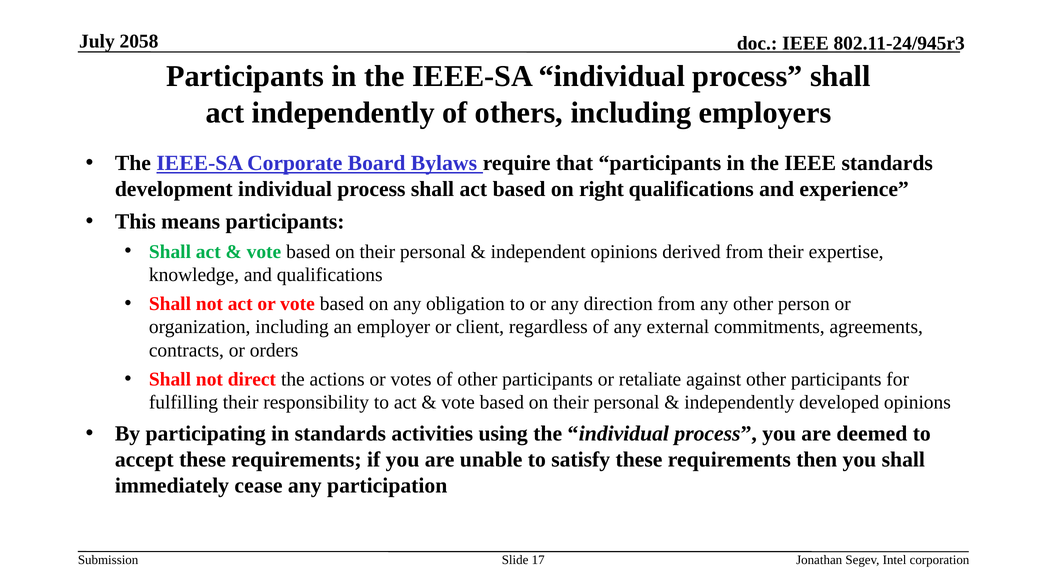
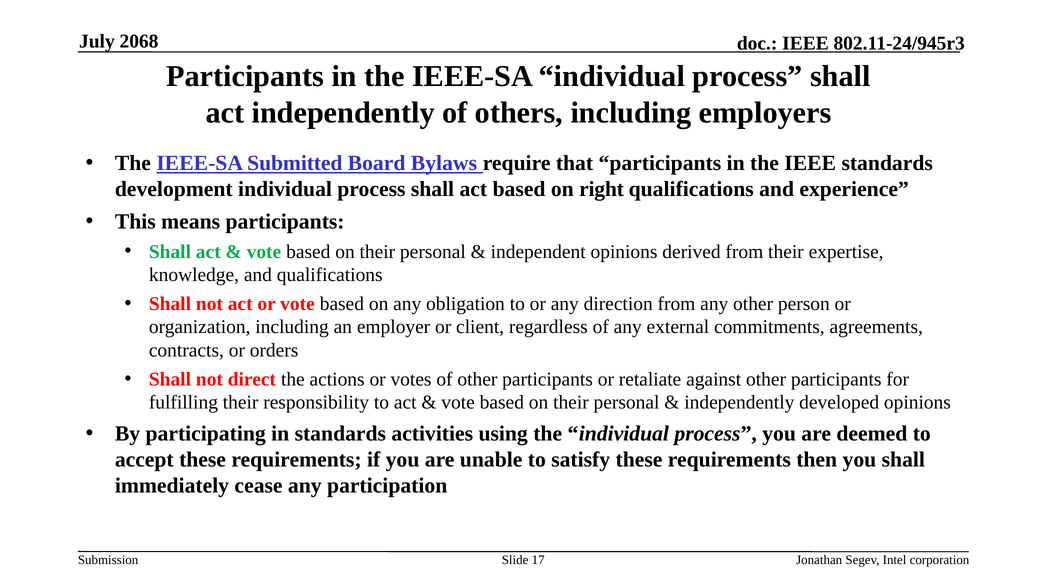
2058: 2058 -> 2068 (139, 41)
Corporate: Corporate -> Submitted (295, 163)
